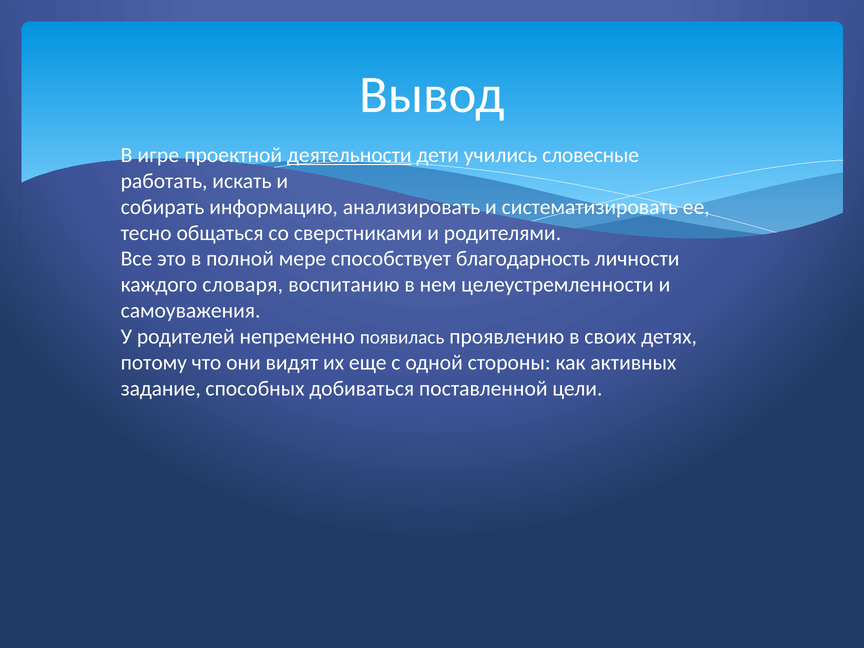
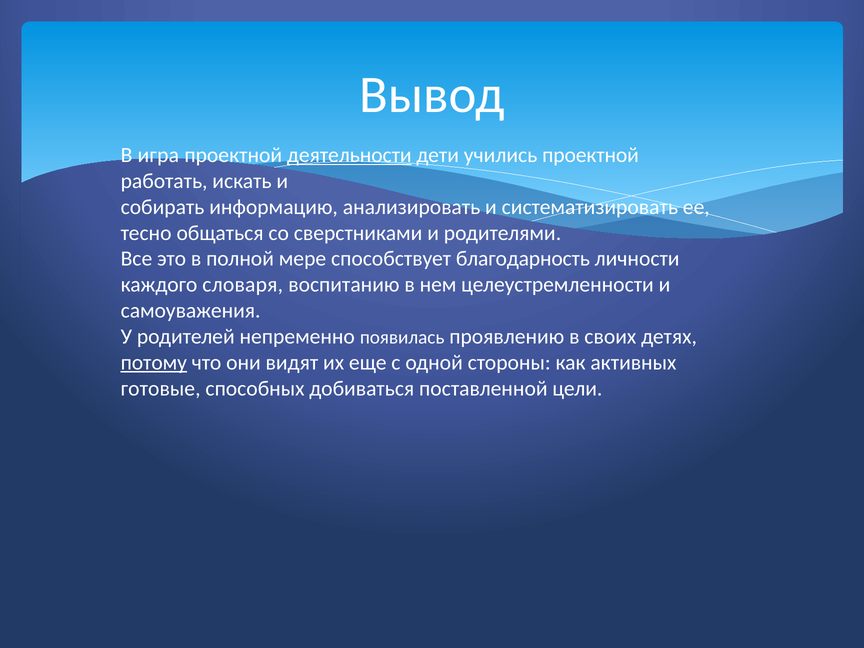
игре: игре -> игра (158, 155)
учились словесные: словесные -> проектной (591, 155)
потому underline: none -> present (154, 362)
задание: задание -> готовые (161, 388)
